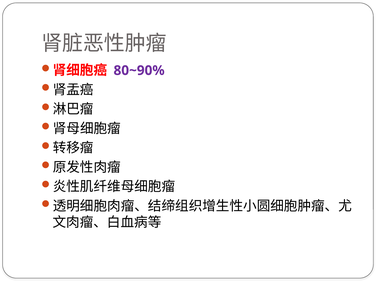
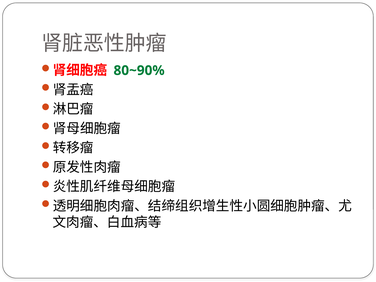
80~90% colour: purple -> green (139, 71)
